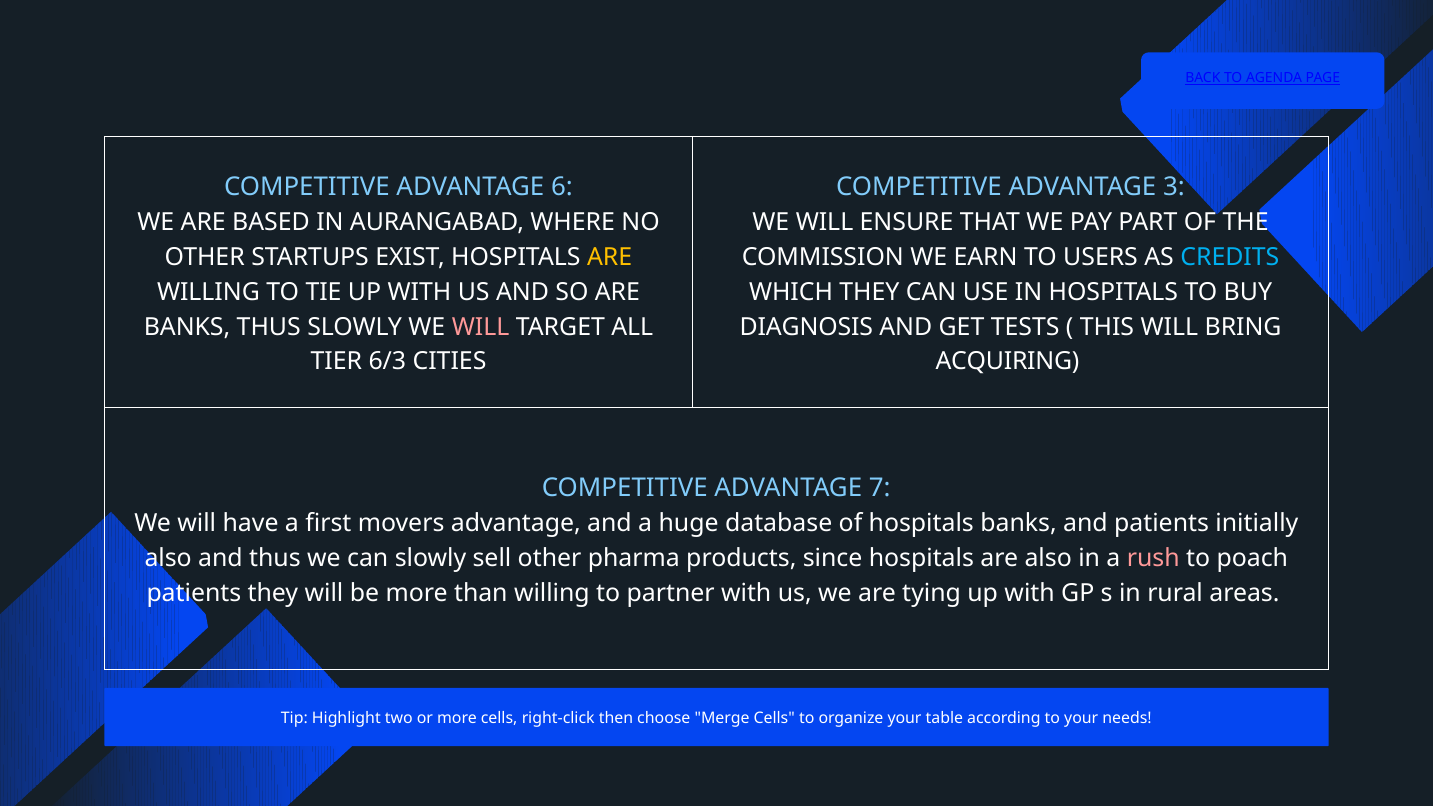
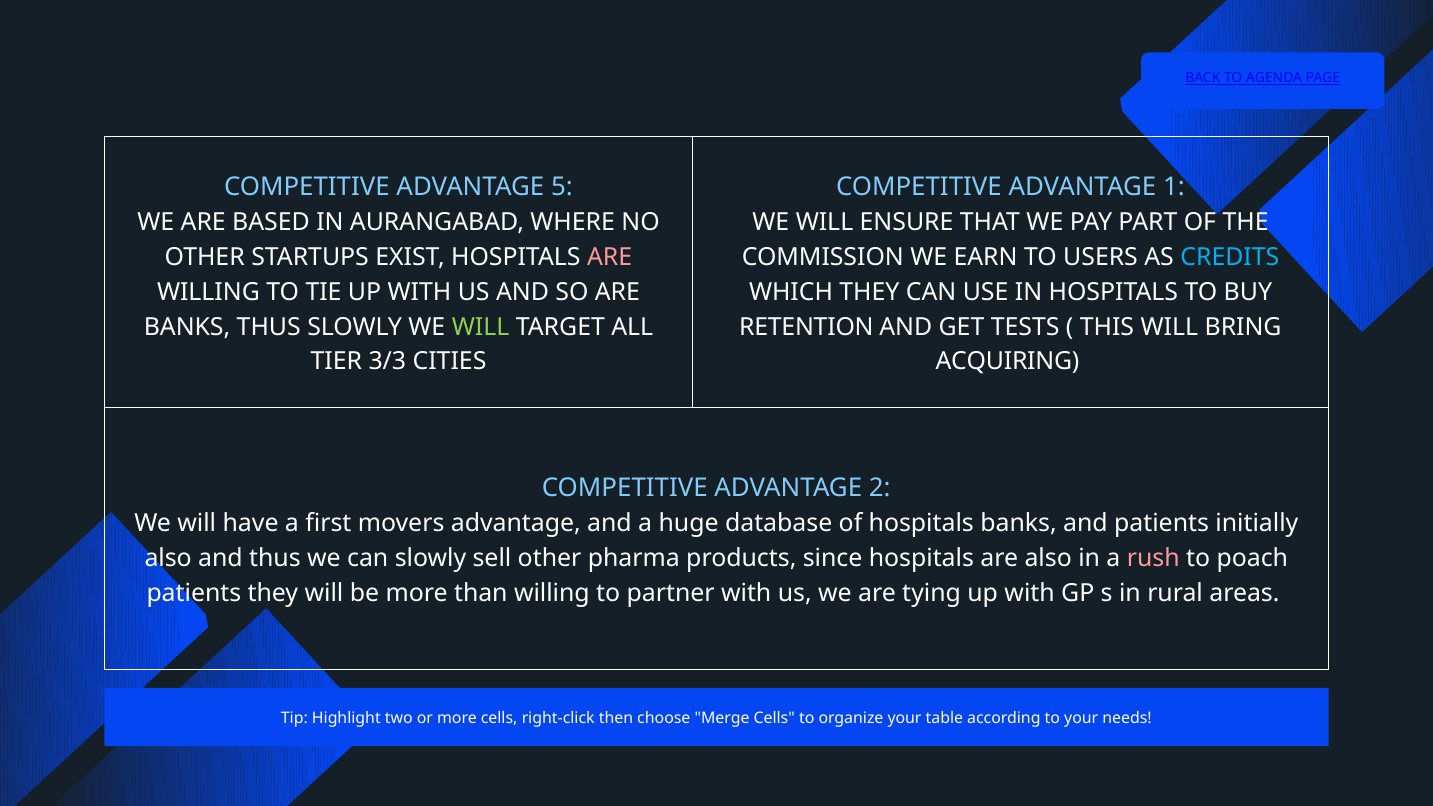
6: 6 -> 5 (562, 187)
3: 3 -> 1 (1174, 187)
ARE colour: yellow -> pink (610, 257)
WILL colour: pink -> light green (481, 327)
DIAGNOSIS: DIAGNOSIS -> RETENTION (806, 327)
6/3: 6/3 -> 3/3 (387, 362)
7: 7 -> 2 (880, 488)
